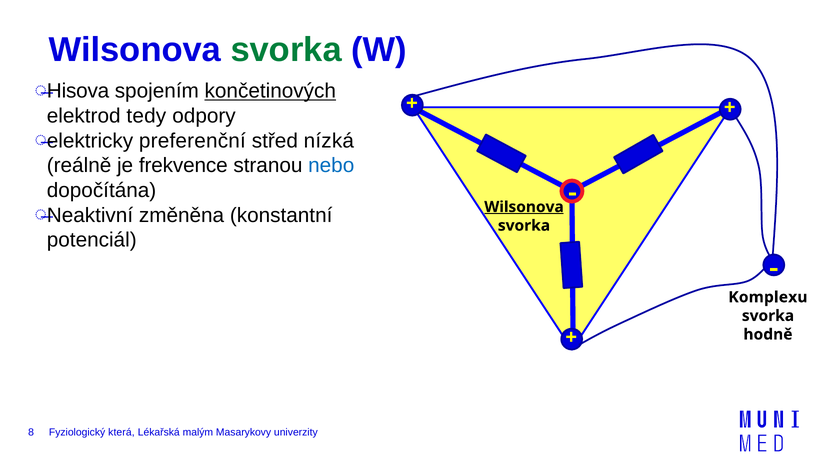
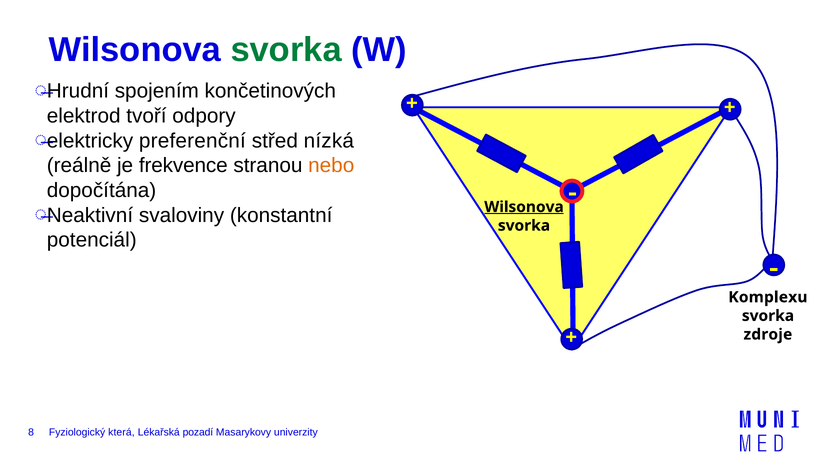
Hisova: Hisova -> Hrudní (78, 91)
končetinových underline: present -> none (270, 91)
tedy: tedy -> tvoří (146, 116)
nebo colour: blue -> orange (331, 166)
změněna: změněna -> svaloviny (182, 215)
hodně: hodně -> zdroje (768, 335)
malým: malým -> pozadí (198, 433)
